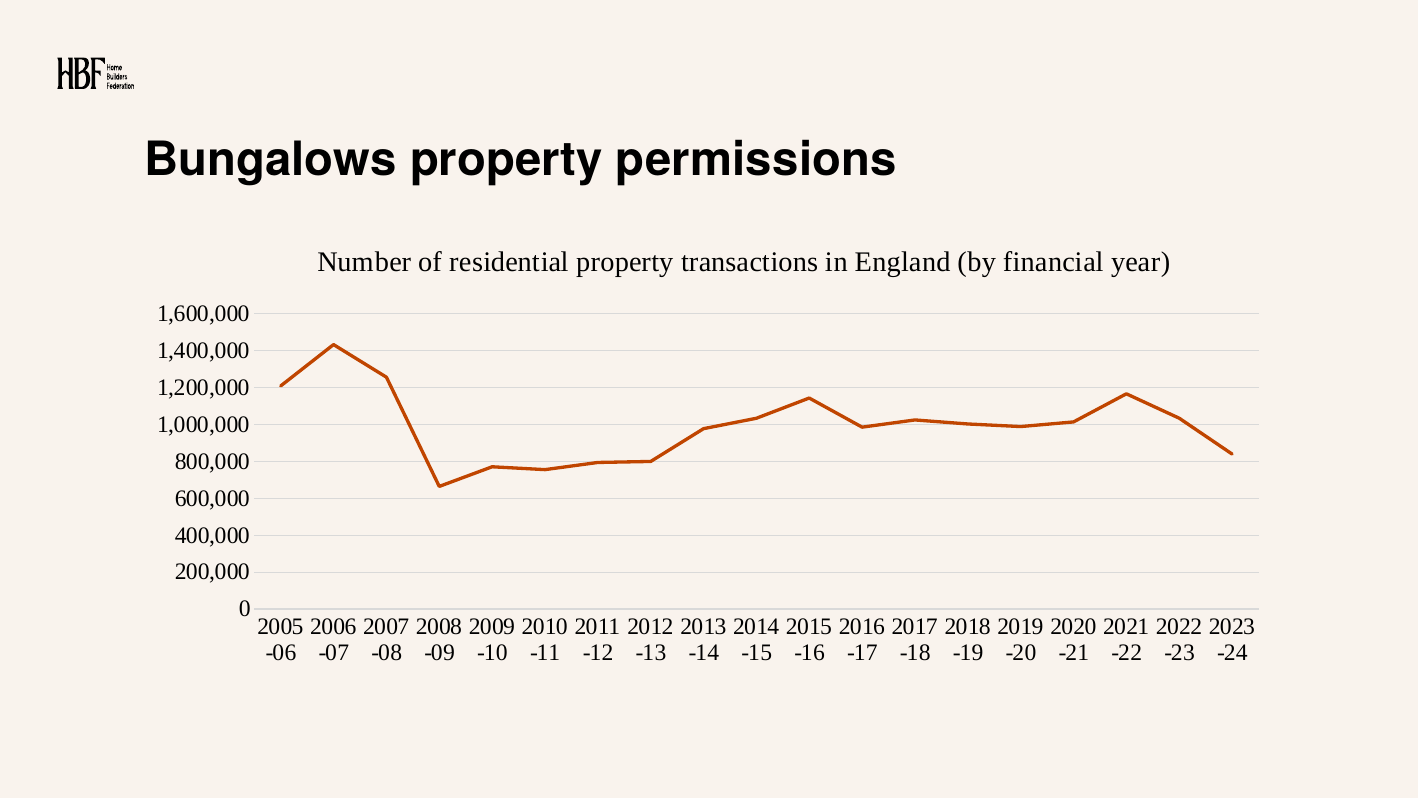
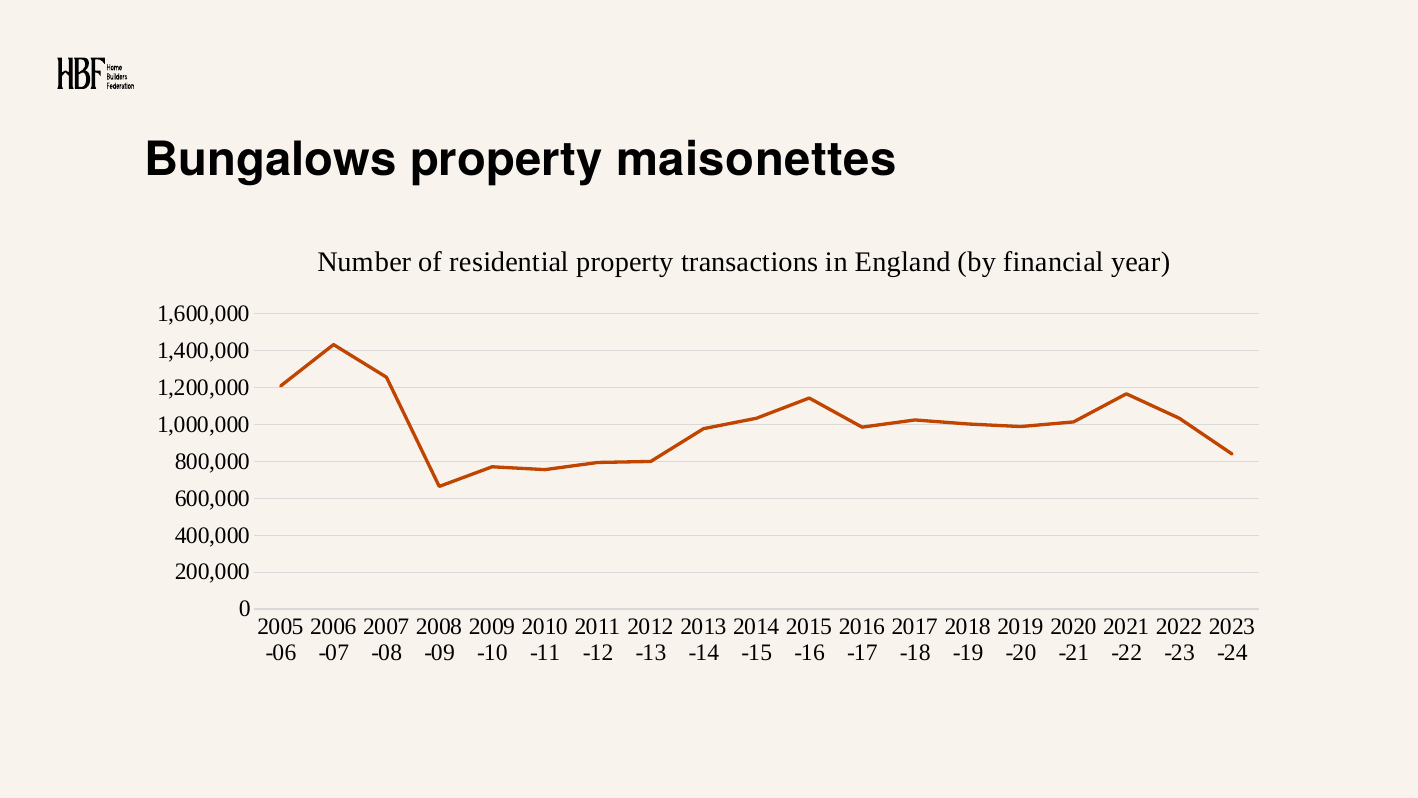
permissions: permissions -> maisonettes (756, 160)
